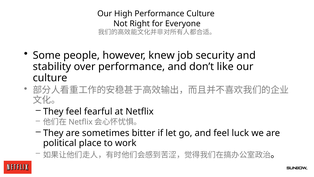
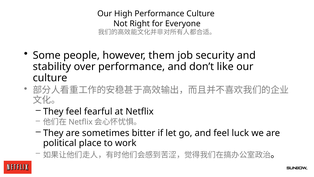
knew: knew -> them (162, 55)
